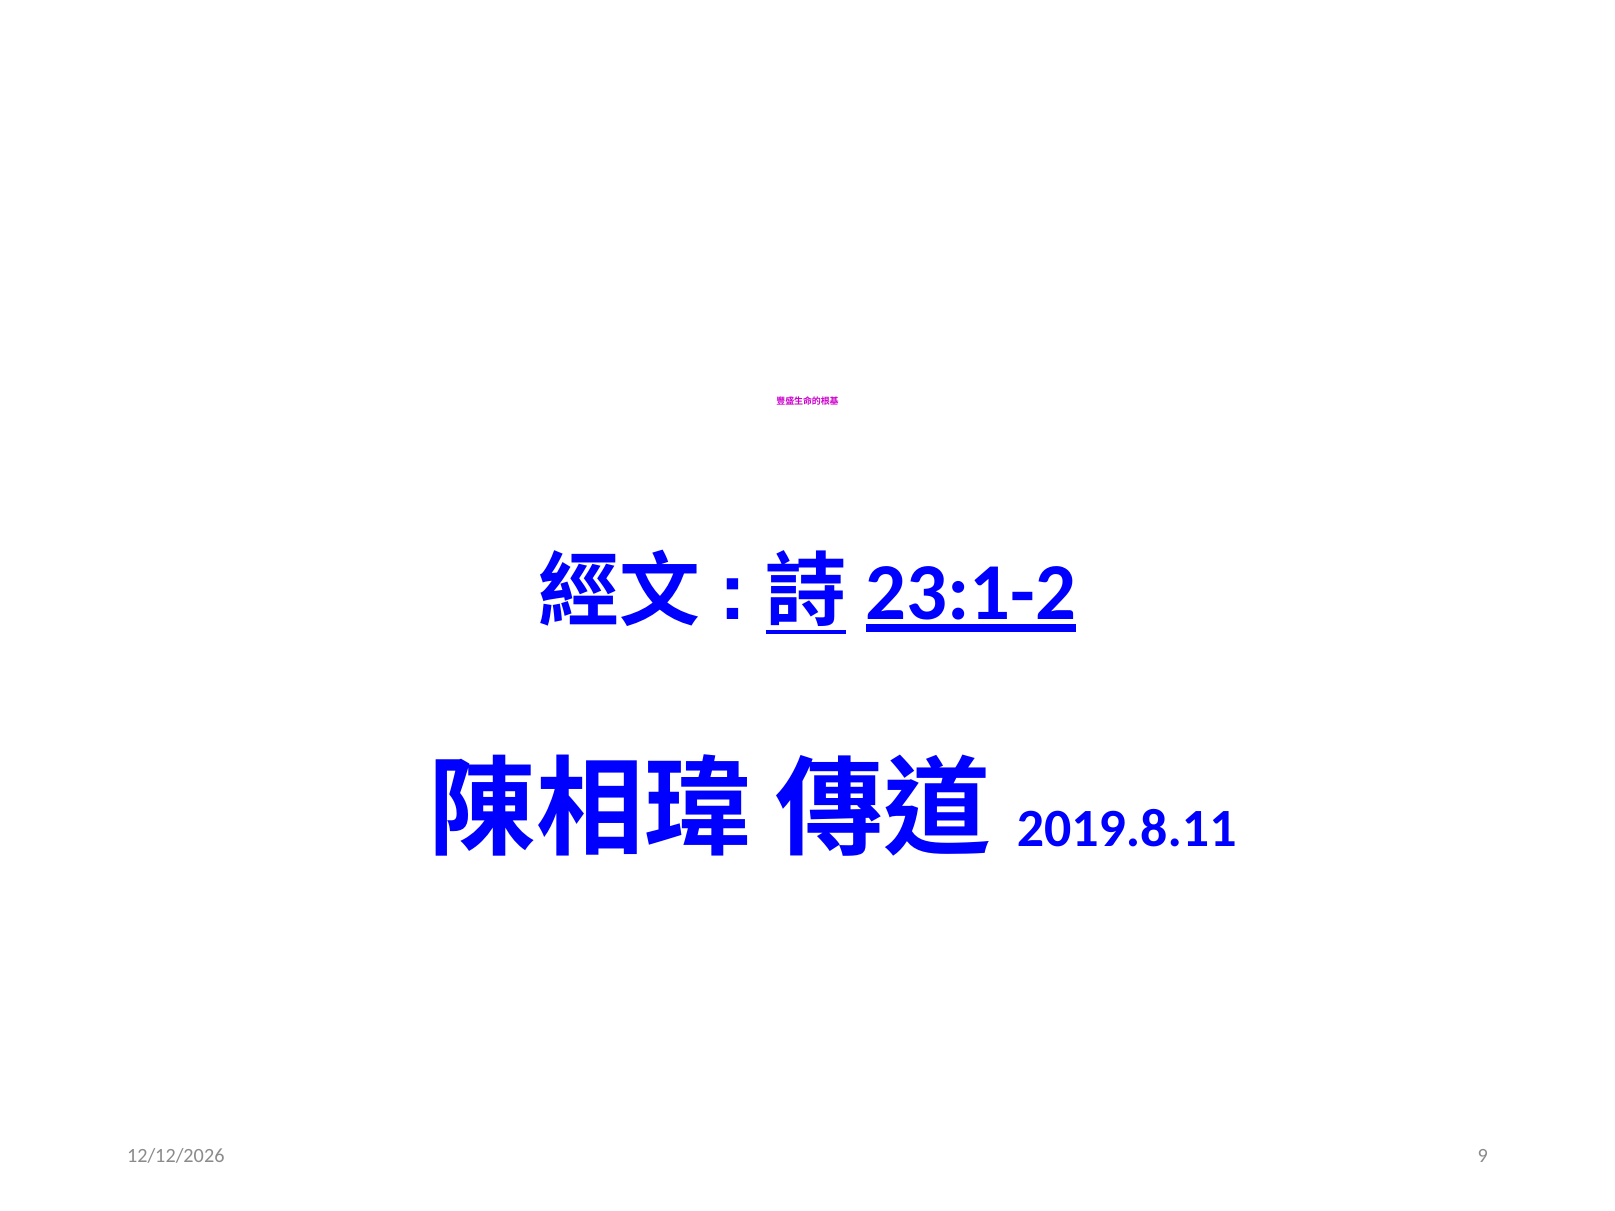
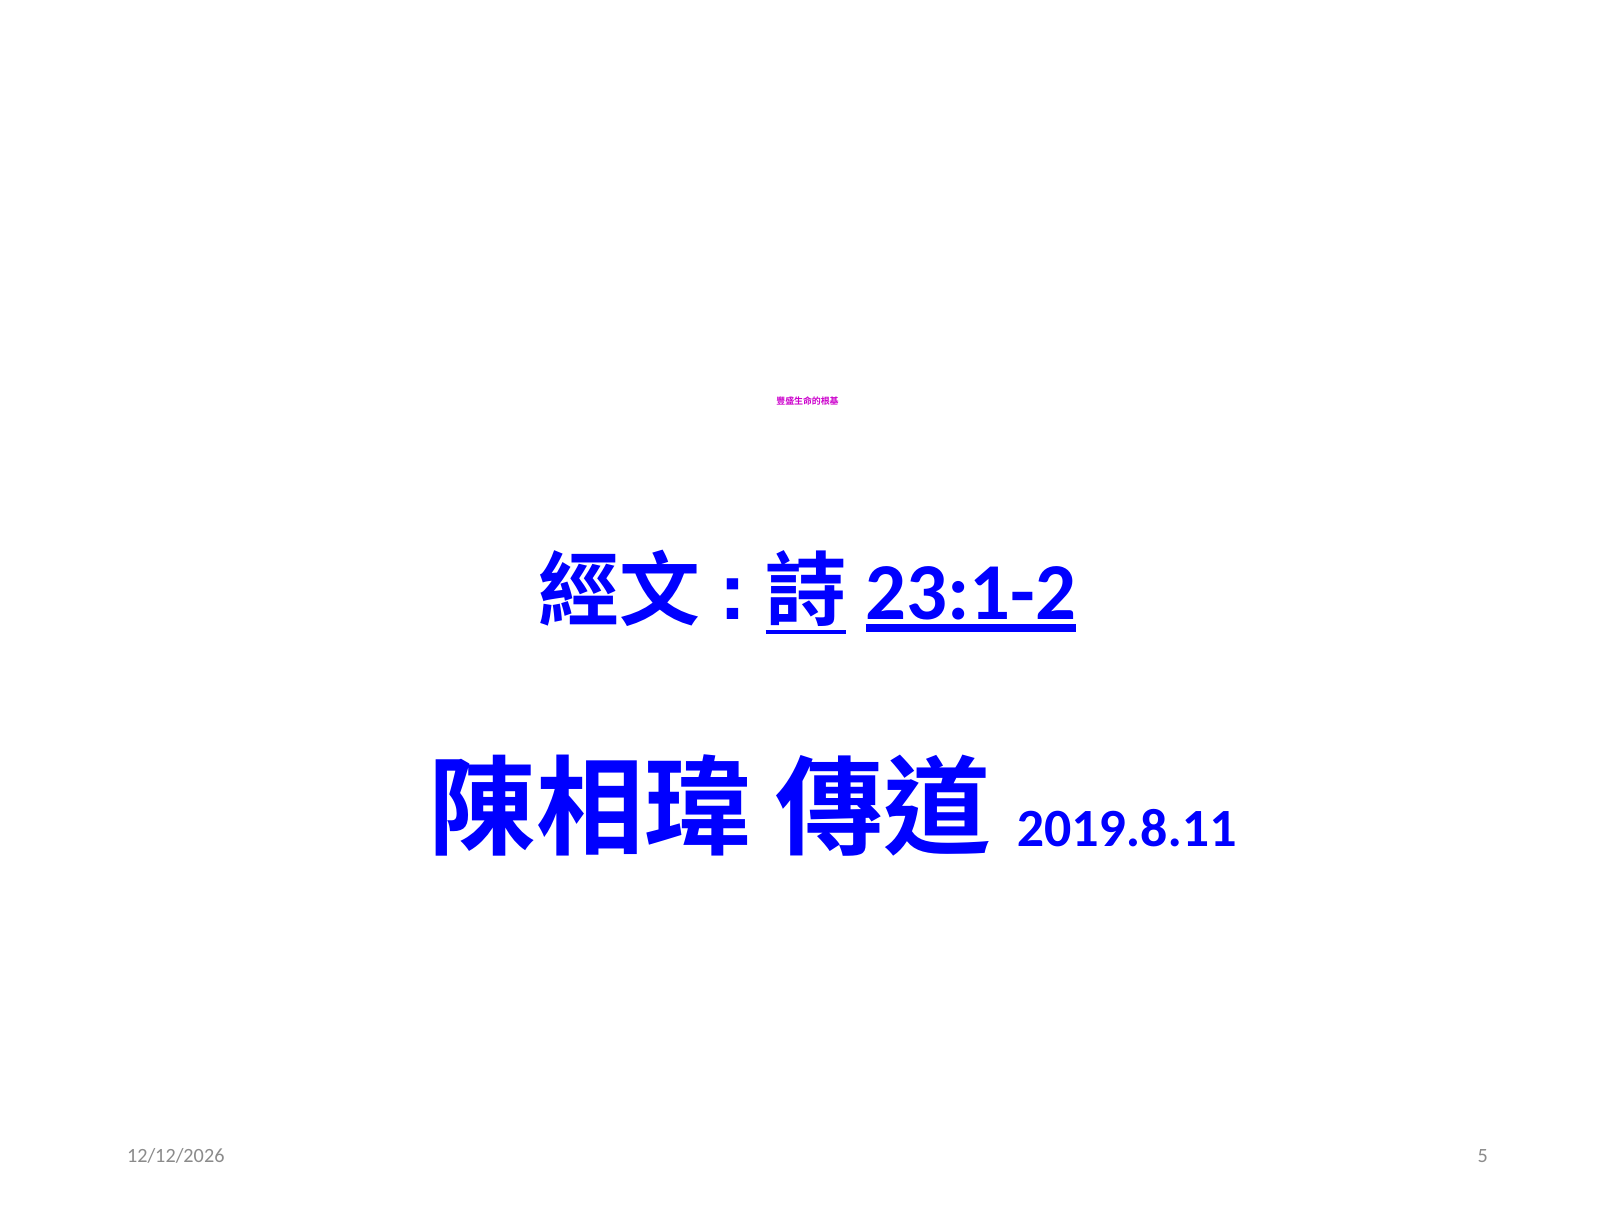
9: 9 -> 5 (1483, 1156)
